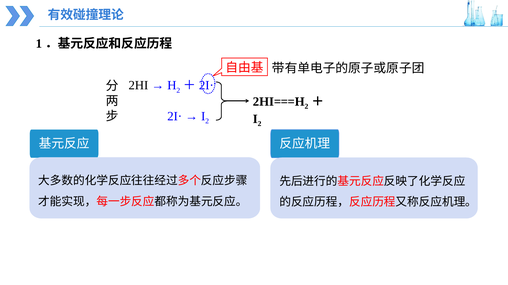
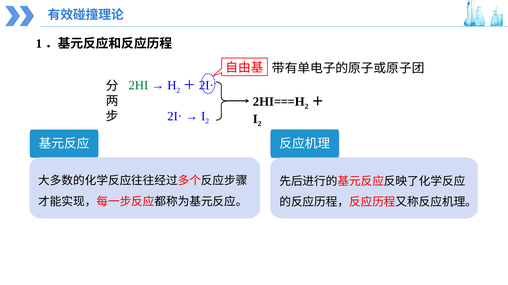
2HI colour: black -> green (138, 86)
